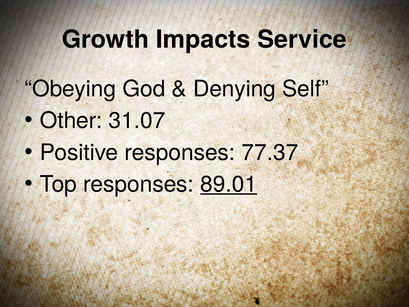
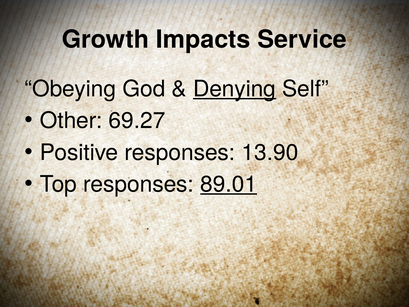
Denying underline: none -> present (234, 89)
31.07: 31.07 -> 69.27 (137, 121)
77.37: 77.37 -> 13.90 (270, 152)
